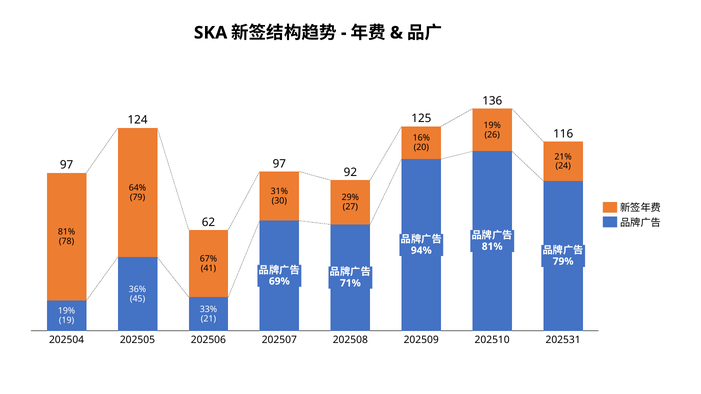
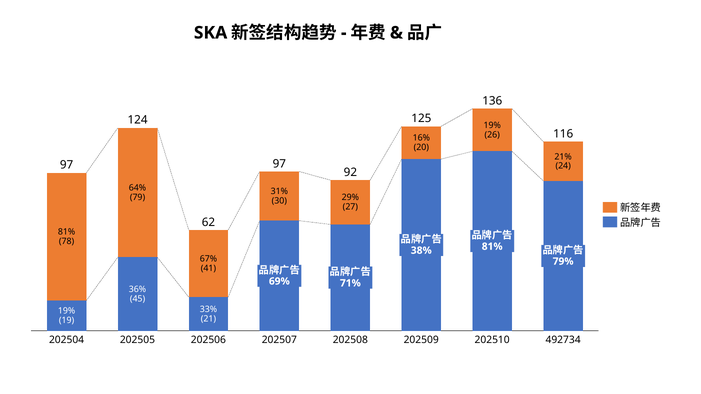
94%: 94% -> 38% (421, 251)
202531: 202531 -> 492734 (563, 340)
